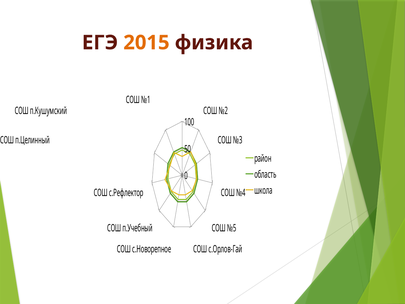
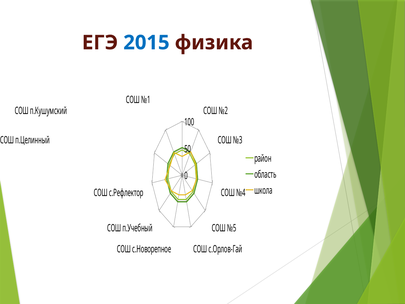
2015 colour: orange -> blue (146, 43)
